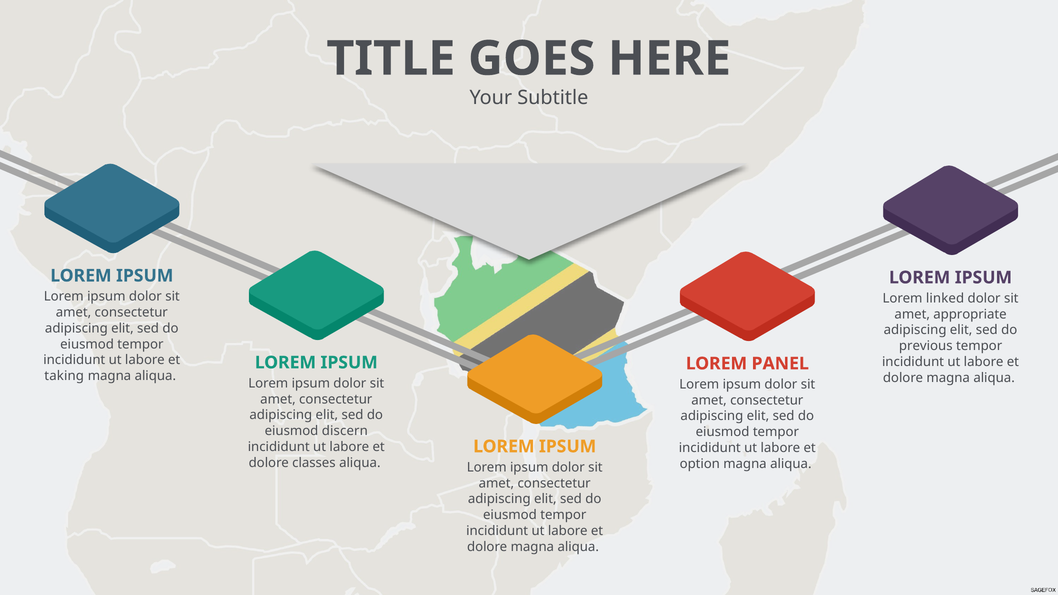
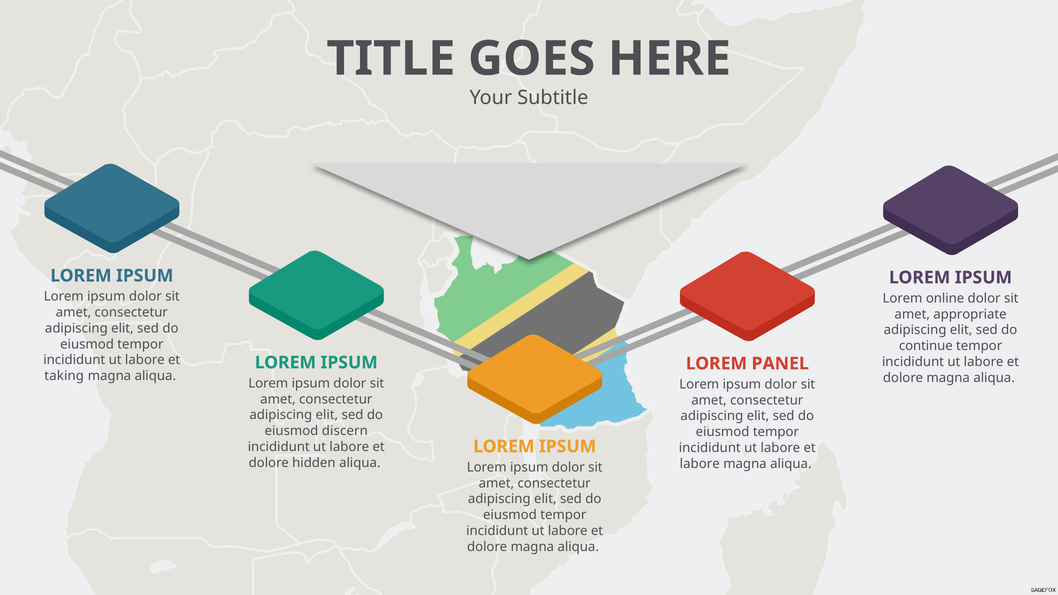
linked: linked -> online (945, 298)
previous: previous -> continue (926, 346)
classes: classes -> hidden (314, 463)
option: option -> labore (700, 464)
